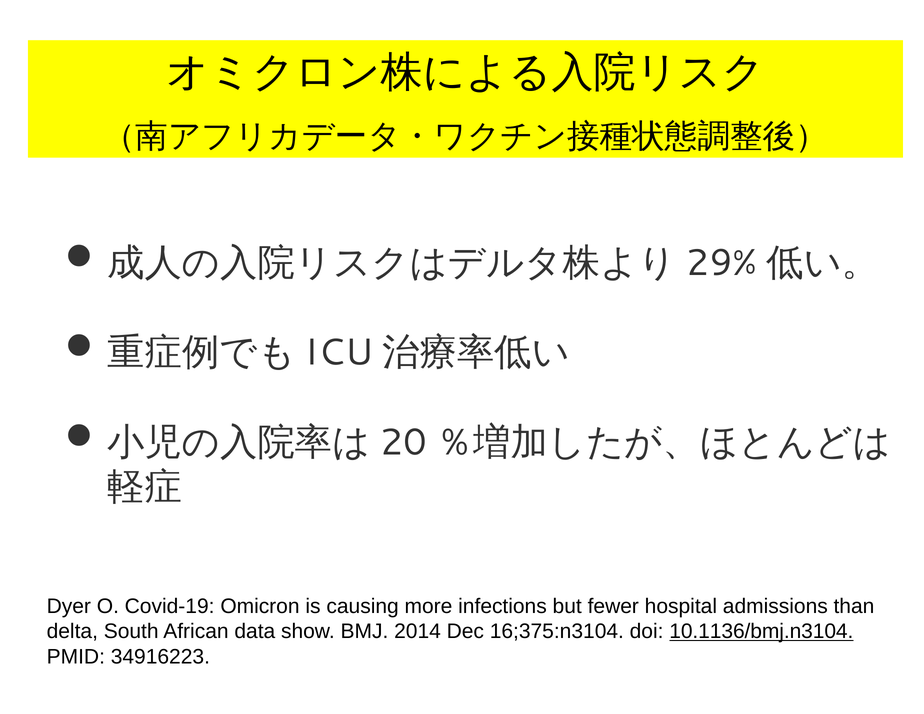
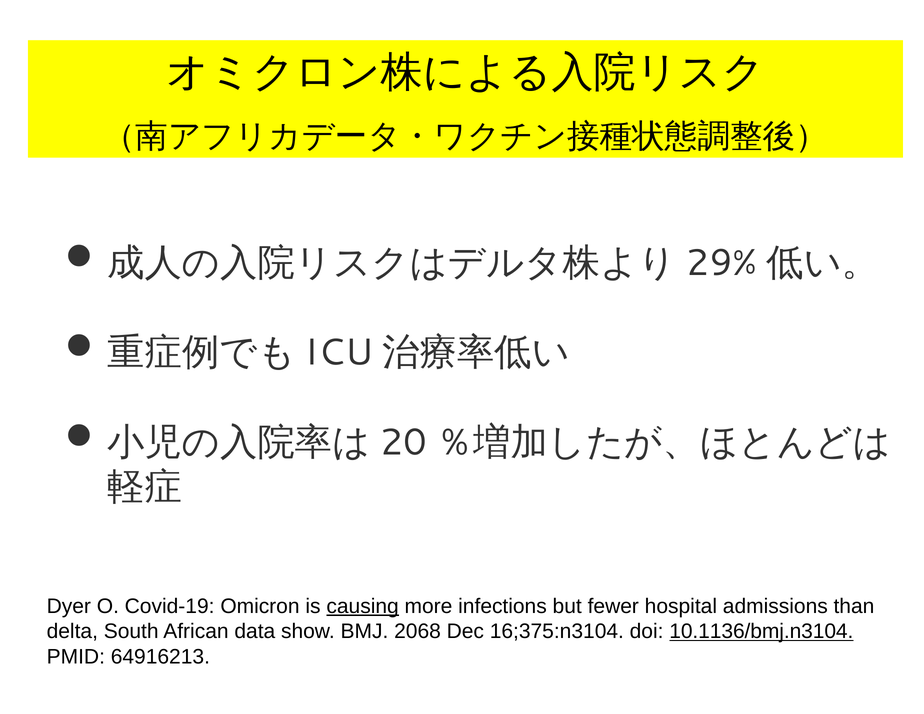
causing underline: none -> present (363, 606)
2014: 2014 -> 2068 (418, 631)
34916223: 34916223 -> 64916213 (160, 657)
